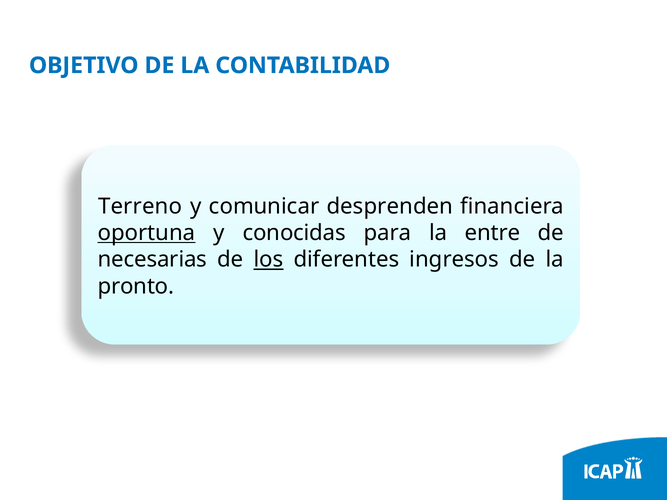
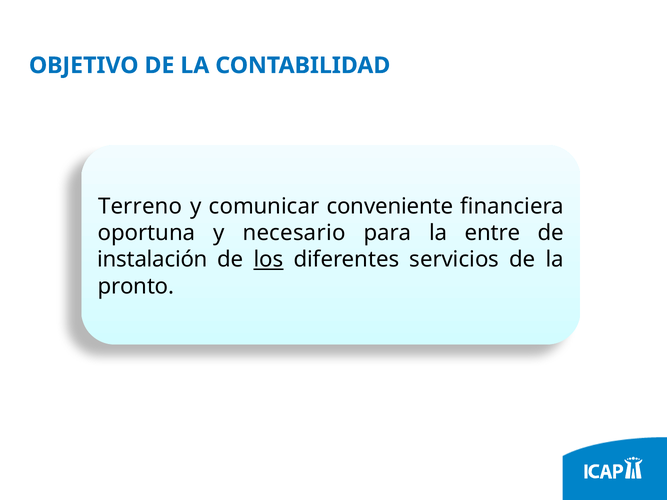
desprenden: desprenden -> conveniente (390, 206)
oportuna underline: present -> none (147, 233)
conocidas: conocidas -> necesario (294, 233)
necesarias: necesarias -> instalación (152, 260)
ingresos: ingresos -> servicios (454, 260)
